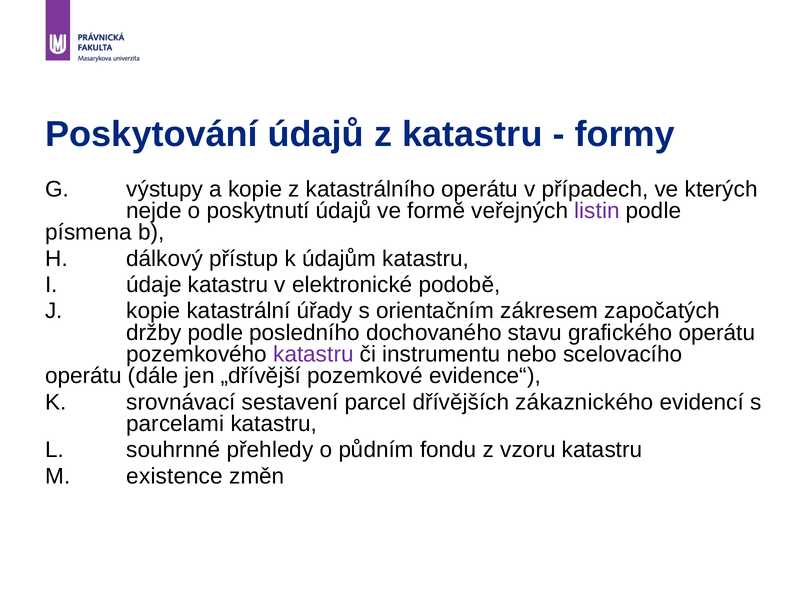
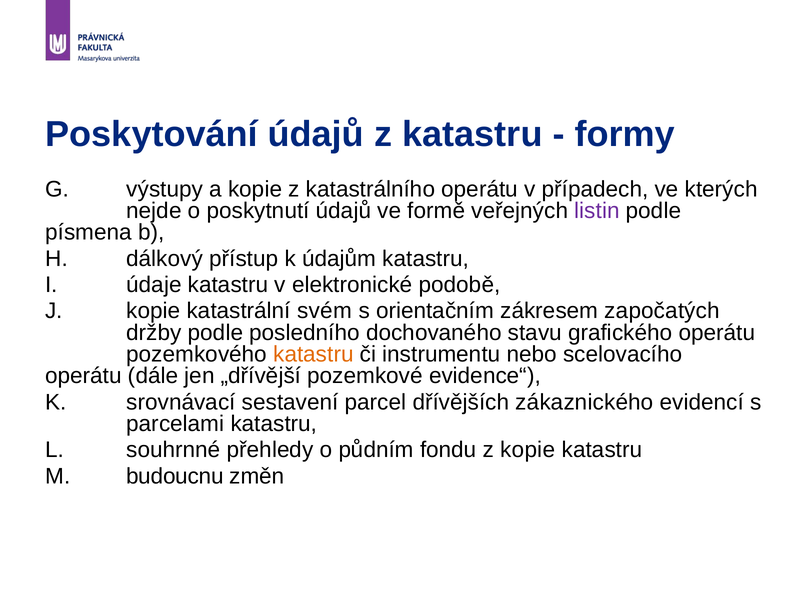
úřady: úřady -> svém (325, 311)
katastru colour: purple -> orange (313, 354)
z vzoru: vzoru -> kopie (528, 450)
existence: existence -> budoucnu (175, 476)
